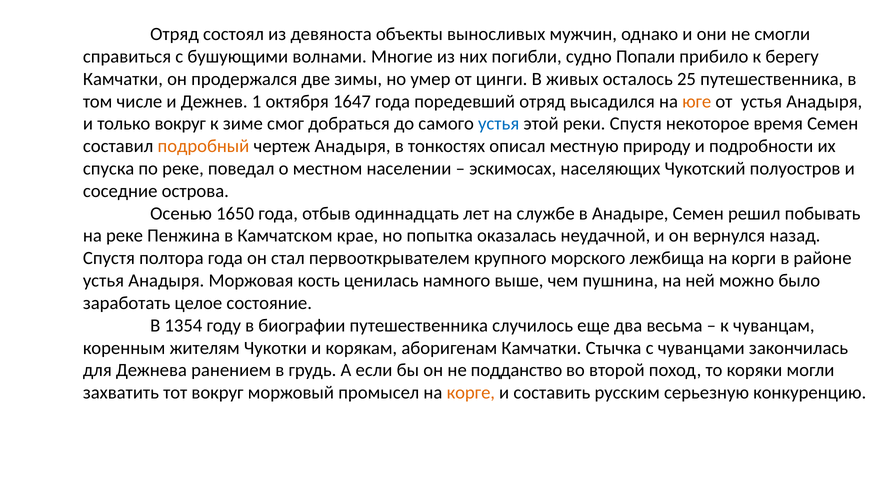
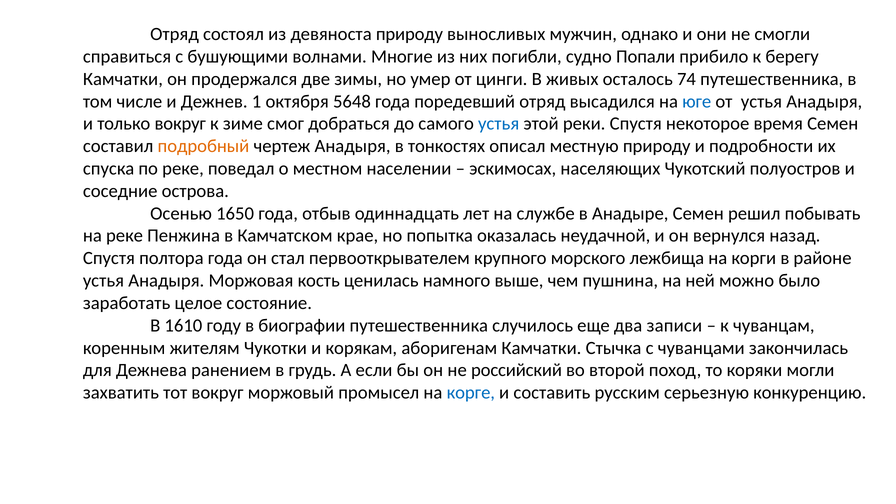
девяноста объекты: объекты -> природу (409, 34)
25: 25 -> 74 (686, 79)
1647: 1647 -> 5648 (352, 101)
юге colour: orange -> blue (697, 101)
1354: 1354 -> 1610 (183, 325)
весьма: весьма -> записи (674, 325)
подданство: подданство -> российский (516, 370)
корге colour: orange -> blue (471, 393)
